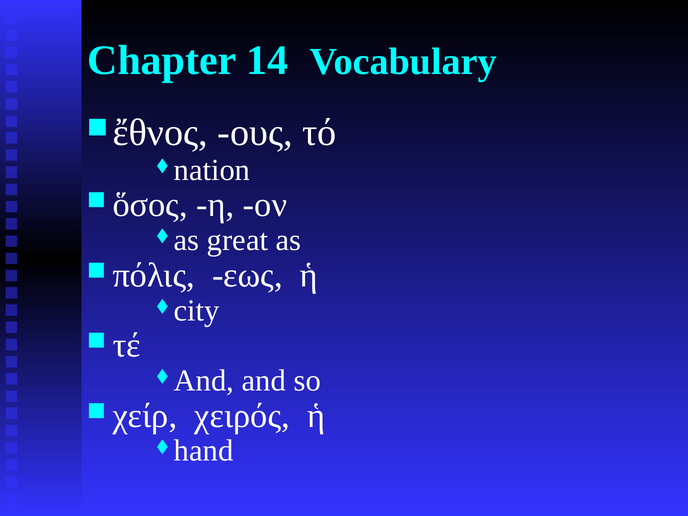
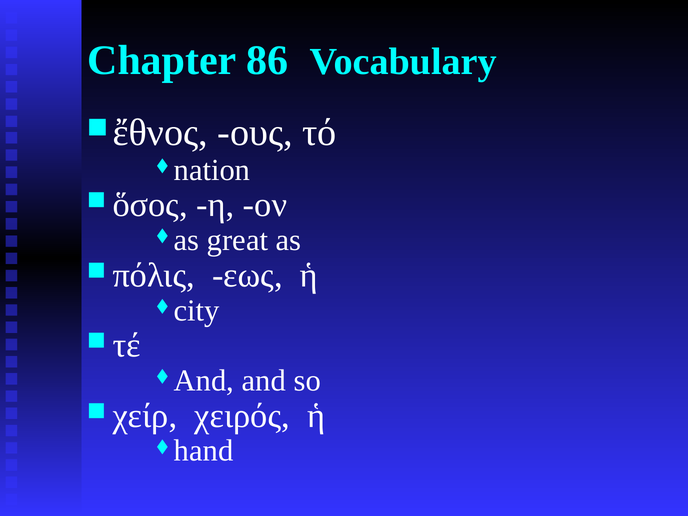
14: 14 -> 86 (267, 60)
